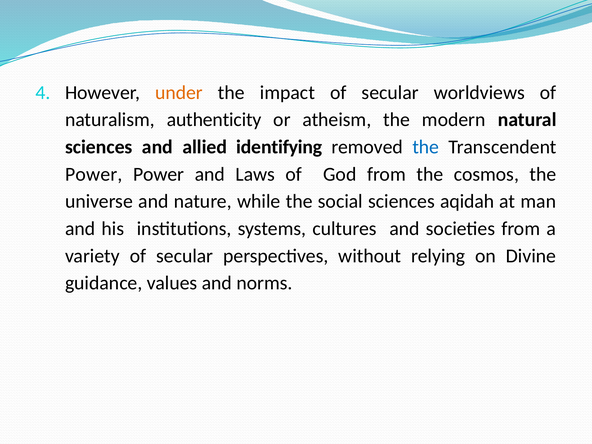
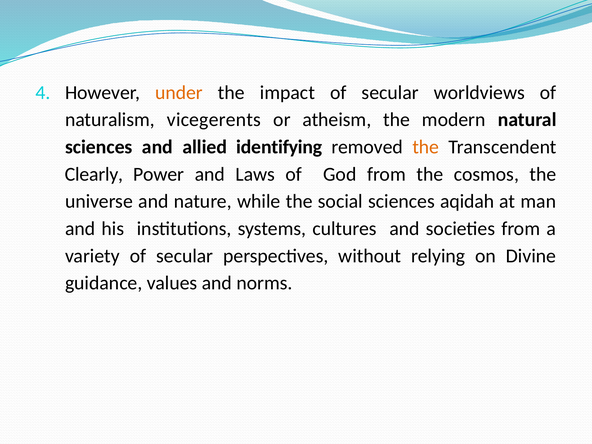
authenticity: authenticity -> vicegerents (214, 120)
the colour: blue -> orange (426, 147)
Power: Power -> Clearly (94, 174)
